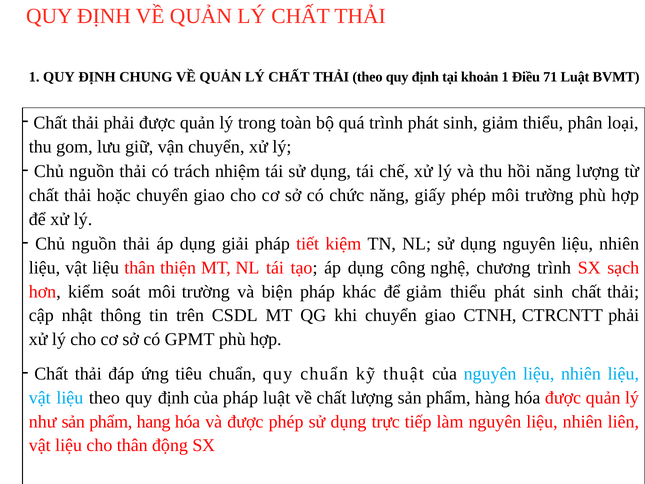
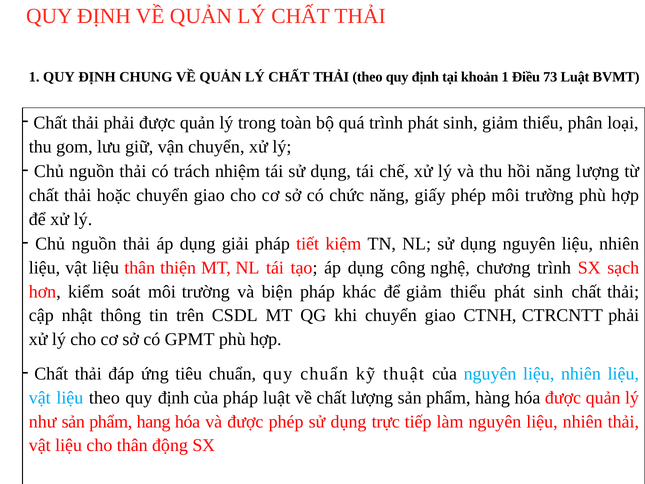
71: 71 -> 73 (550, 77)
nhiên liên: liên -> thải (623, 421)
